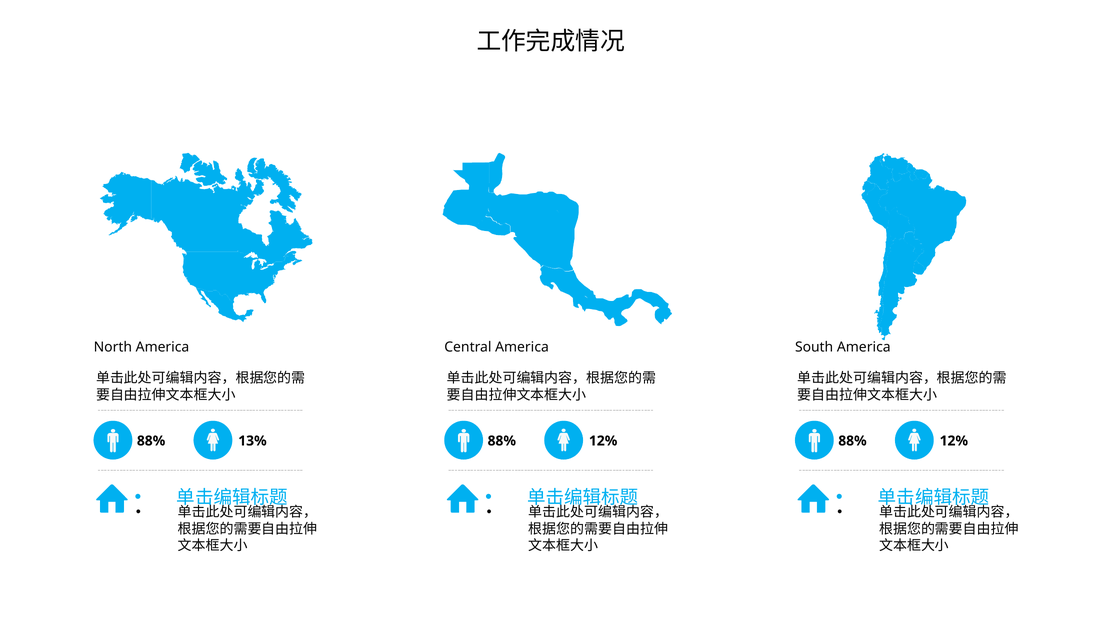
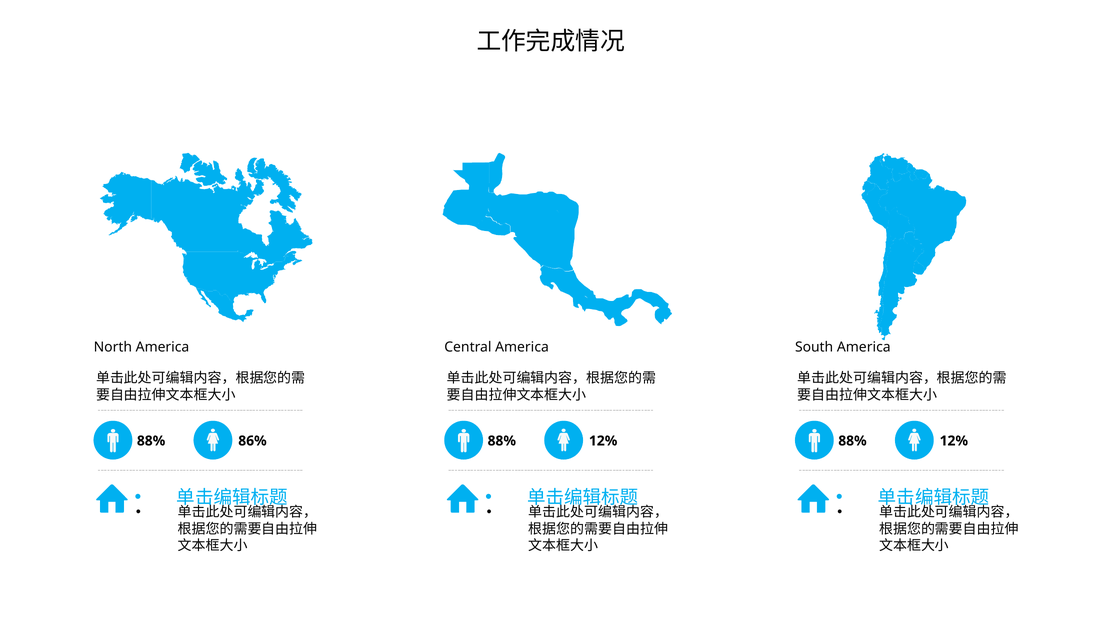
13%: 13% -> 86% (252, 441)
